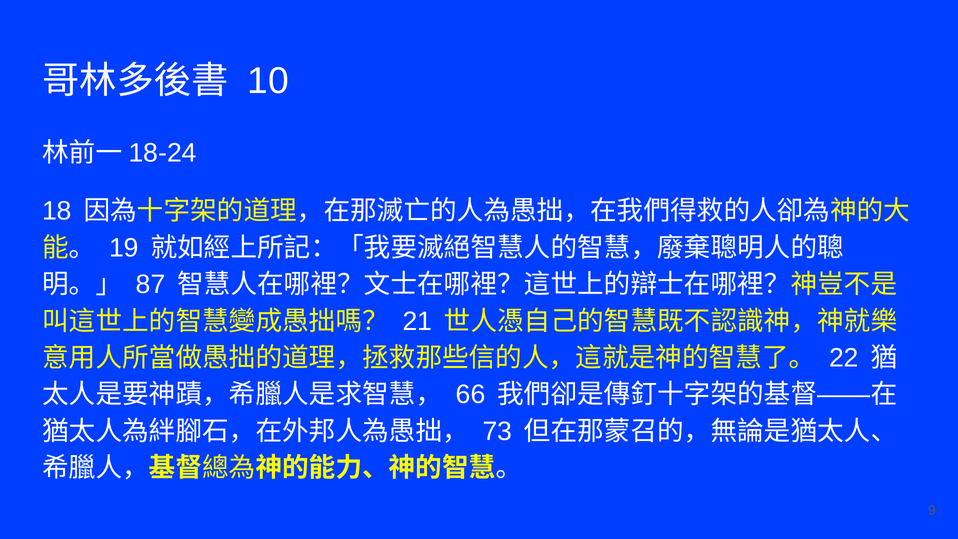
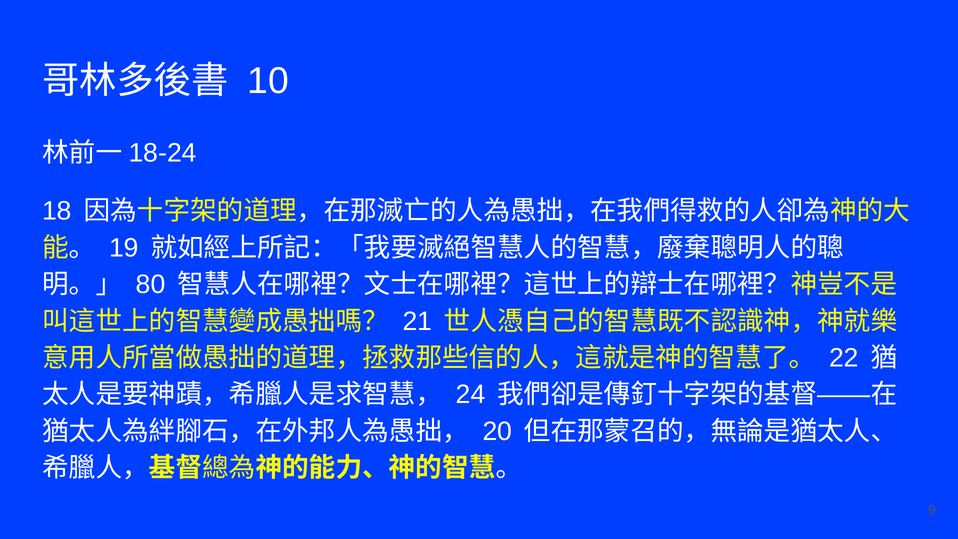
87: 87 -> 80 (151, 284)
66: 66 -> 24 (471, 395)
73: 73 -> 20 (497, 431)
